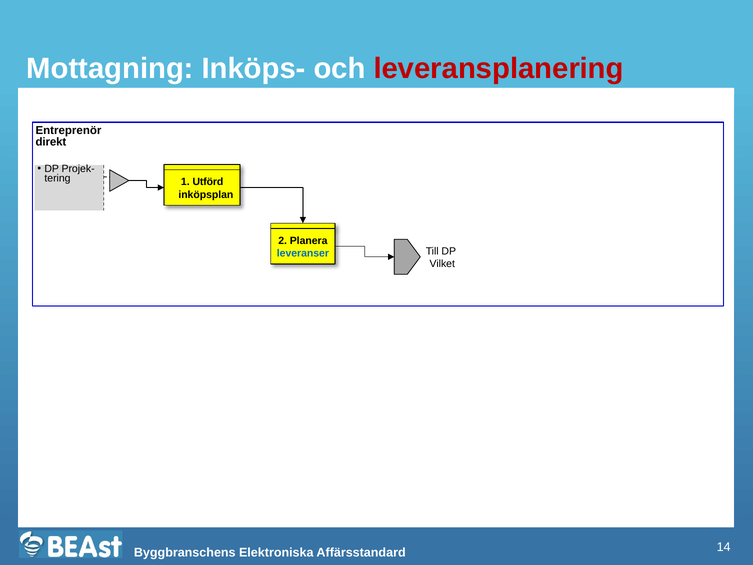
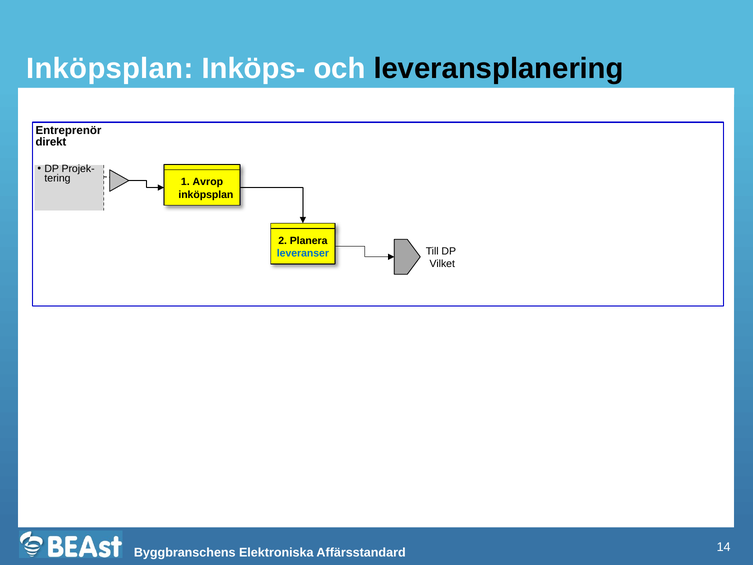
Mottagning: Mottagning -> Inköpsplan (110, 69)
leveransplanering colour: red -> black (499, 69)
Utförd: Utförd -> Avrop (208, 182)
